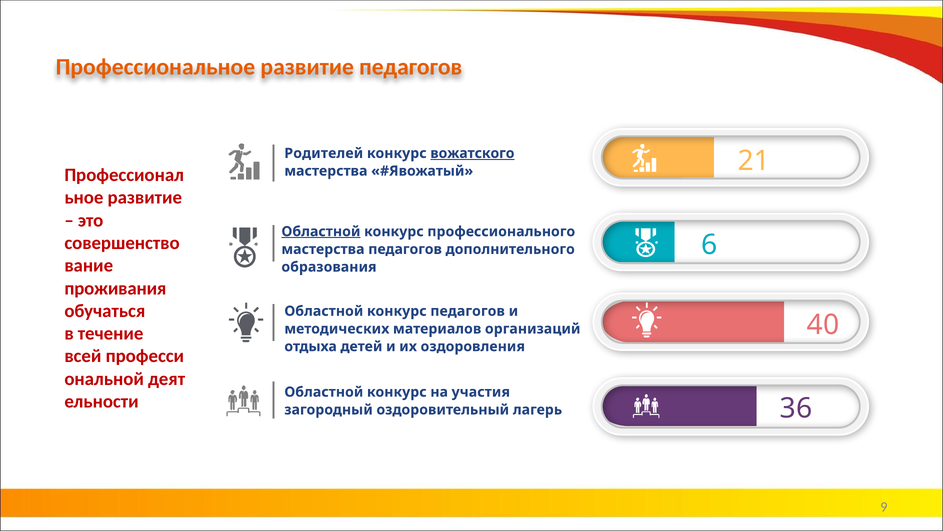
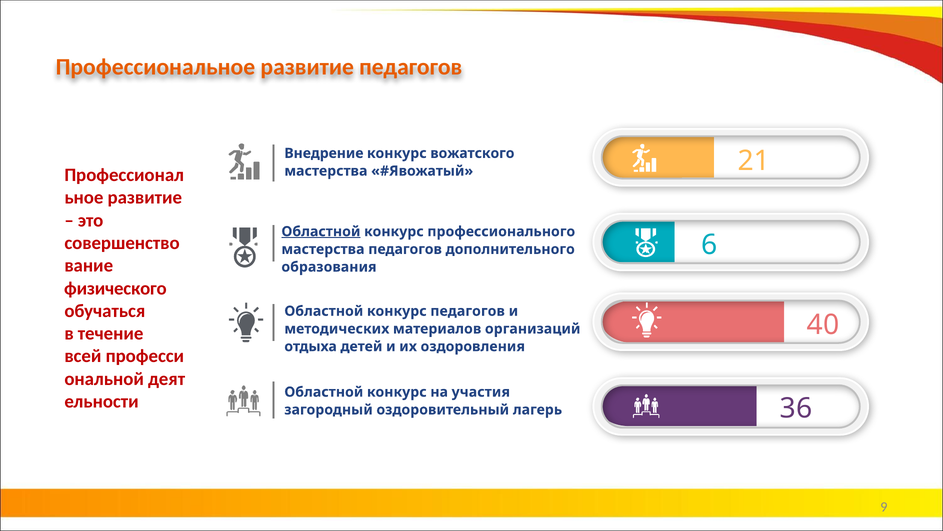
Родителей: Родителей -> Внедрение (324, 153)
вожатского underline: present -> none (472, 153)
проживания: проживания -> физического (115, 288)
